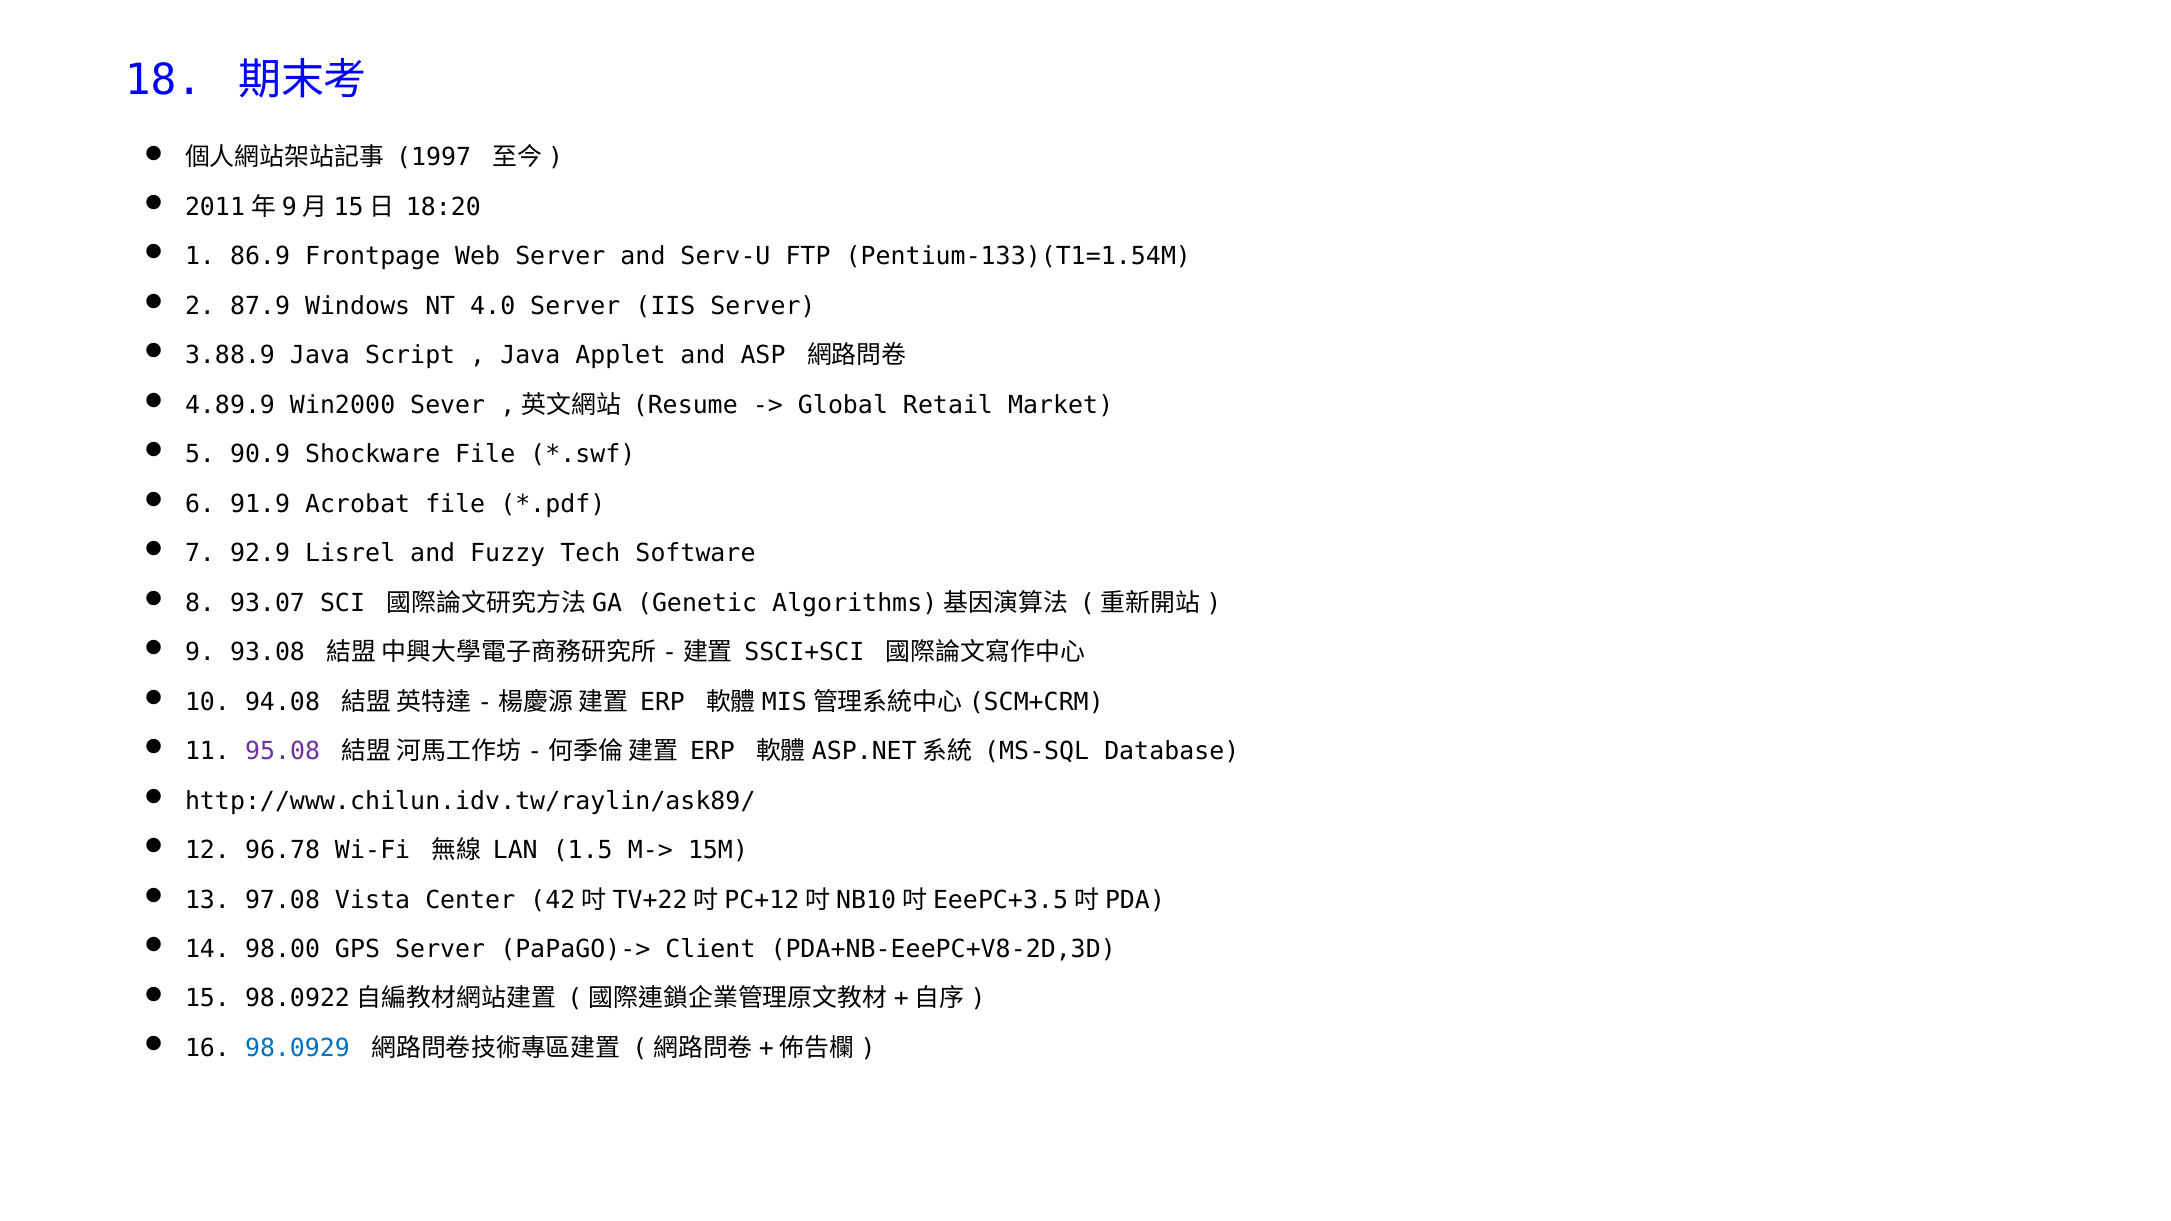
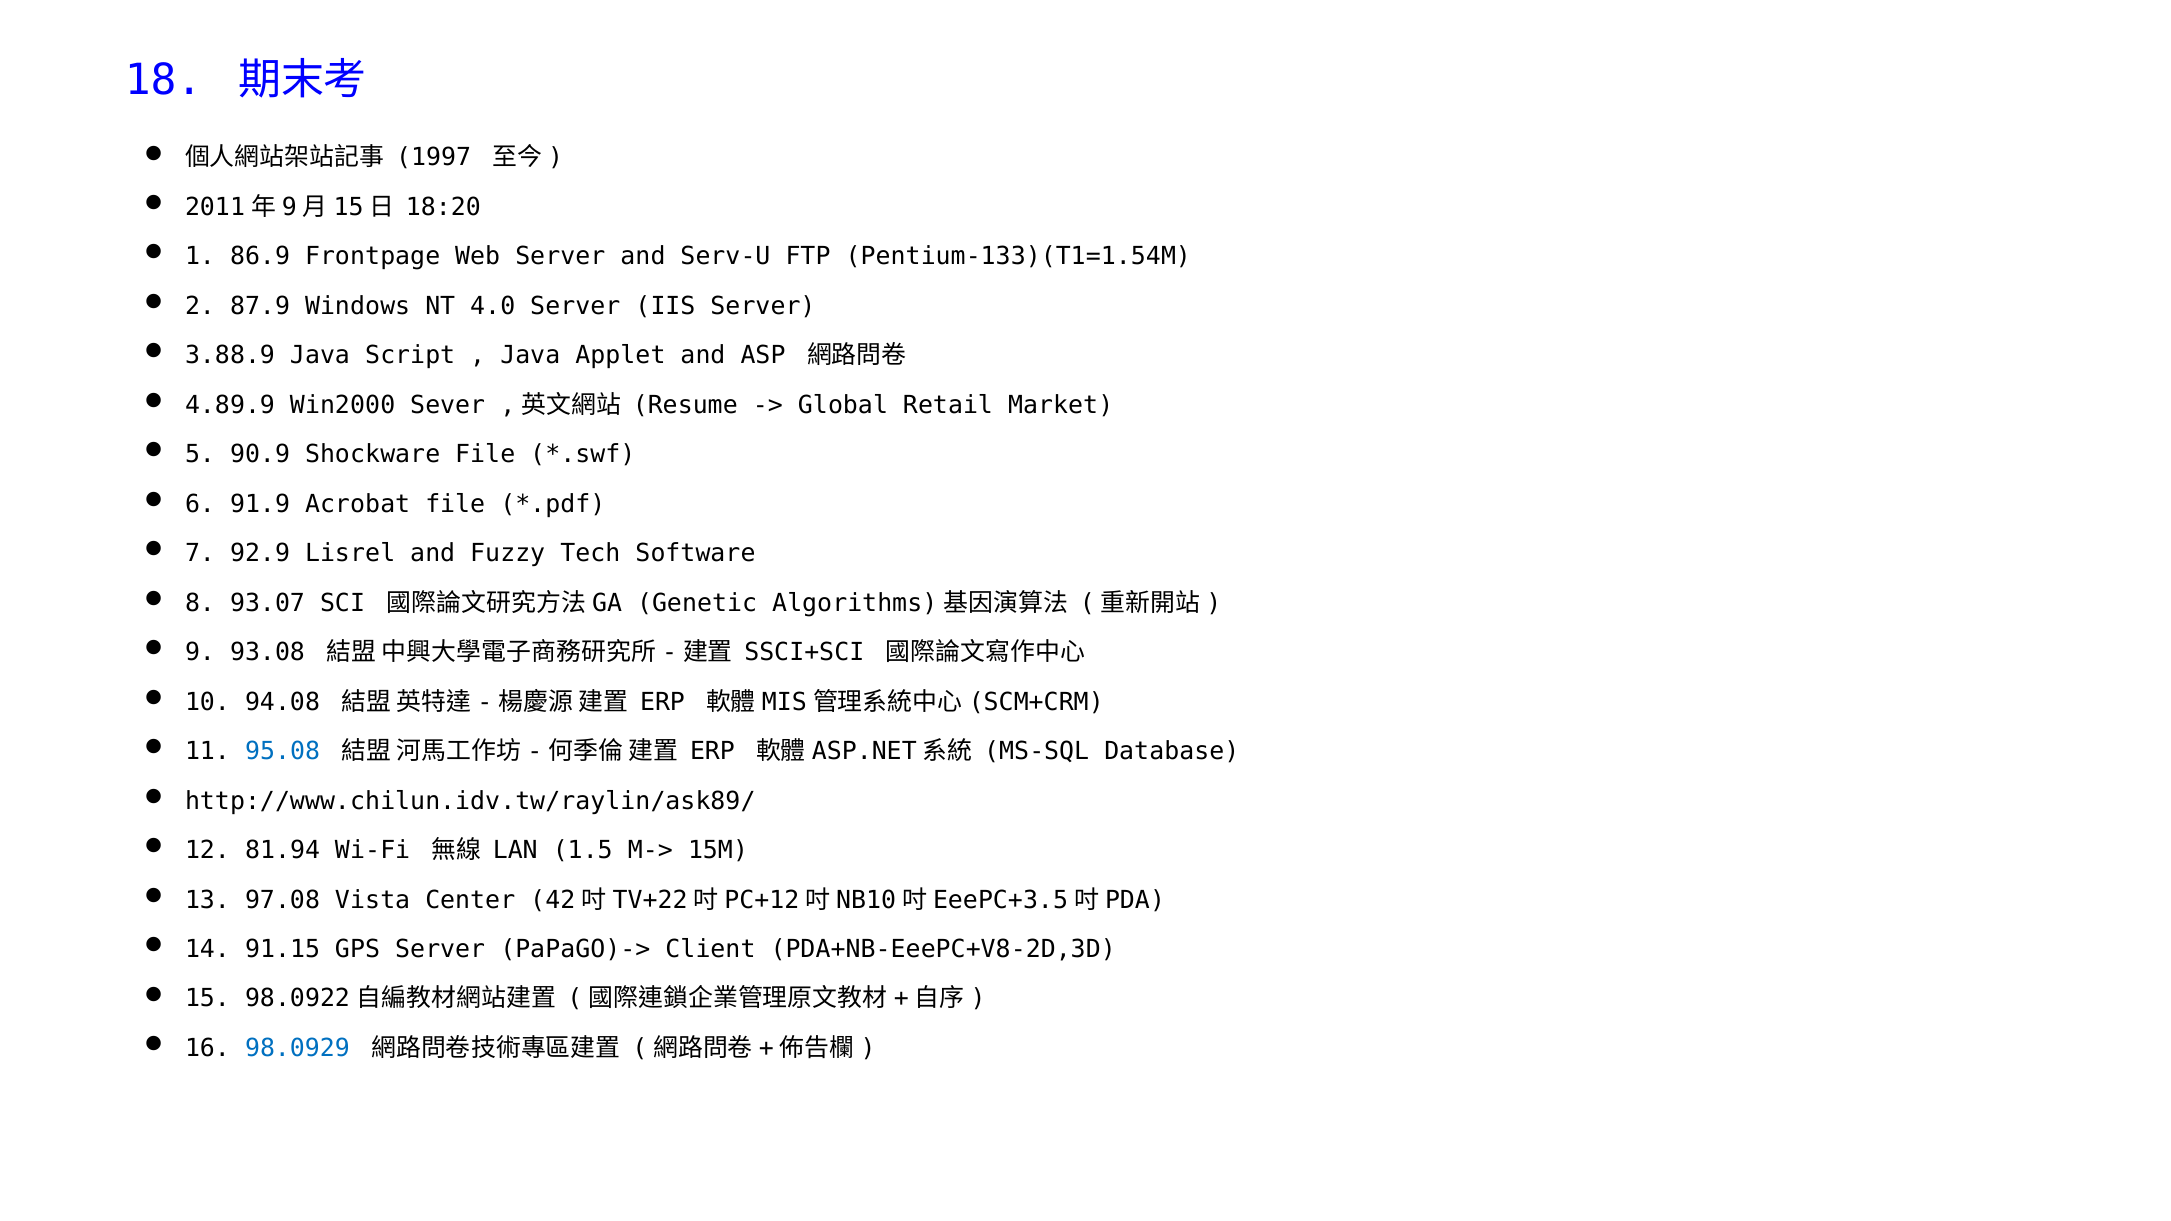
95.08 colour: purple -> blue (283, 751)
96.78: 96.78 -> 81.94 (283, 850)
98.00: 98.00 -> 91.15 (283, 949)
